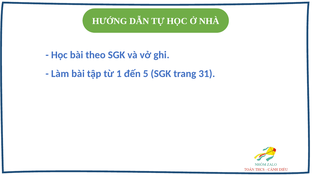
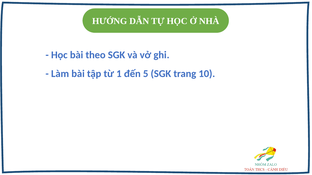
31: 31 -> 10 (207, 74)
